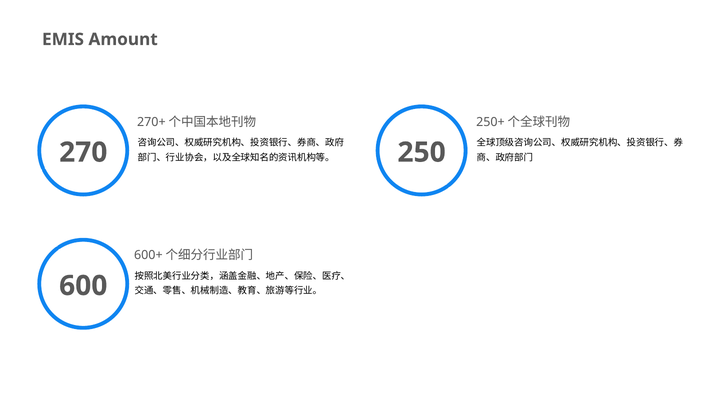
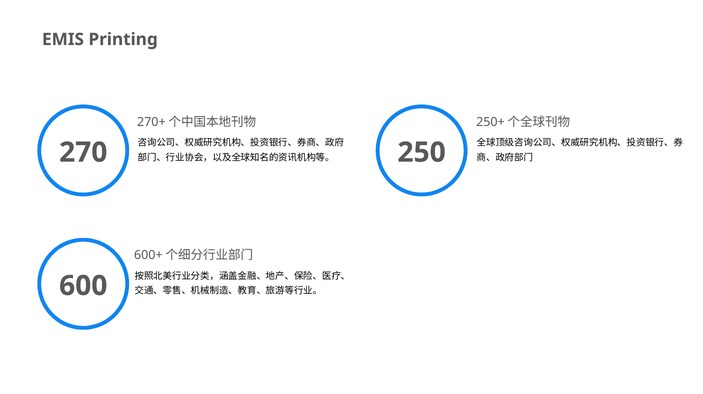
Amount: Amount -> Printing (123, 39)
